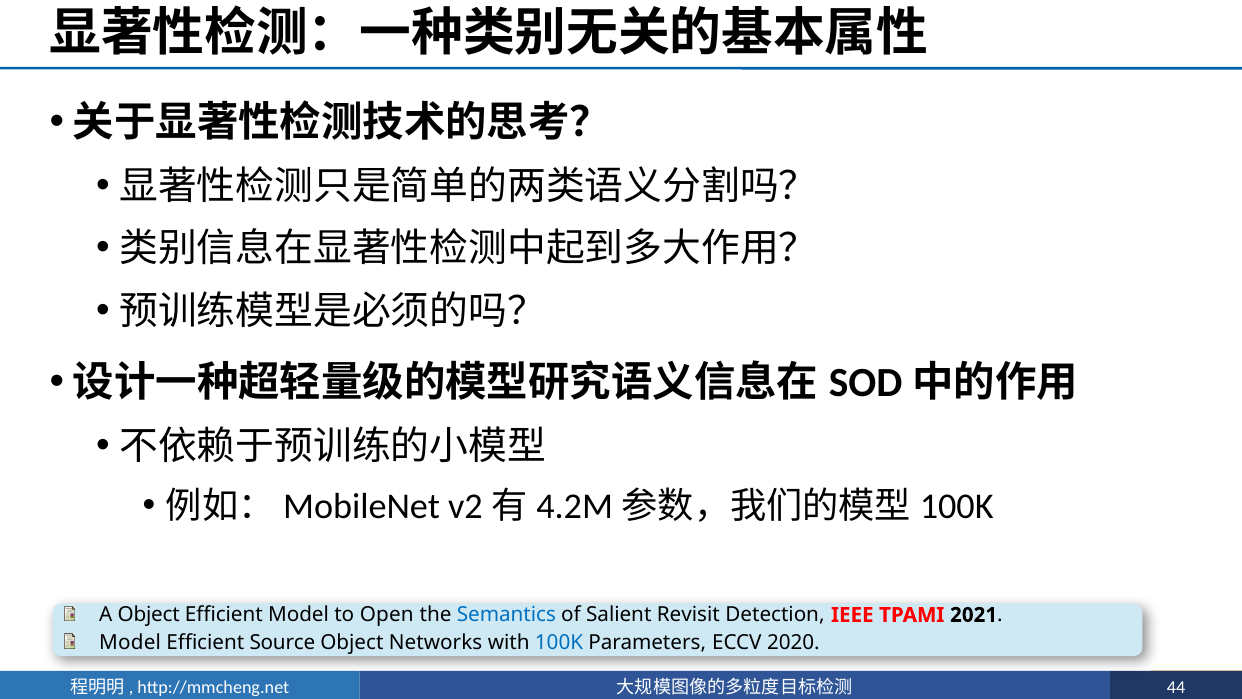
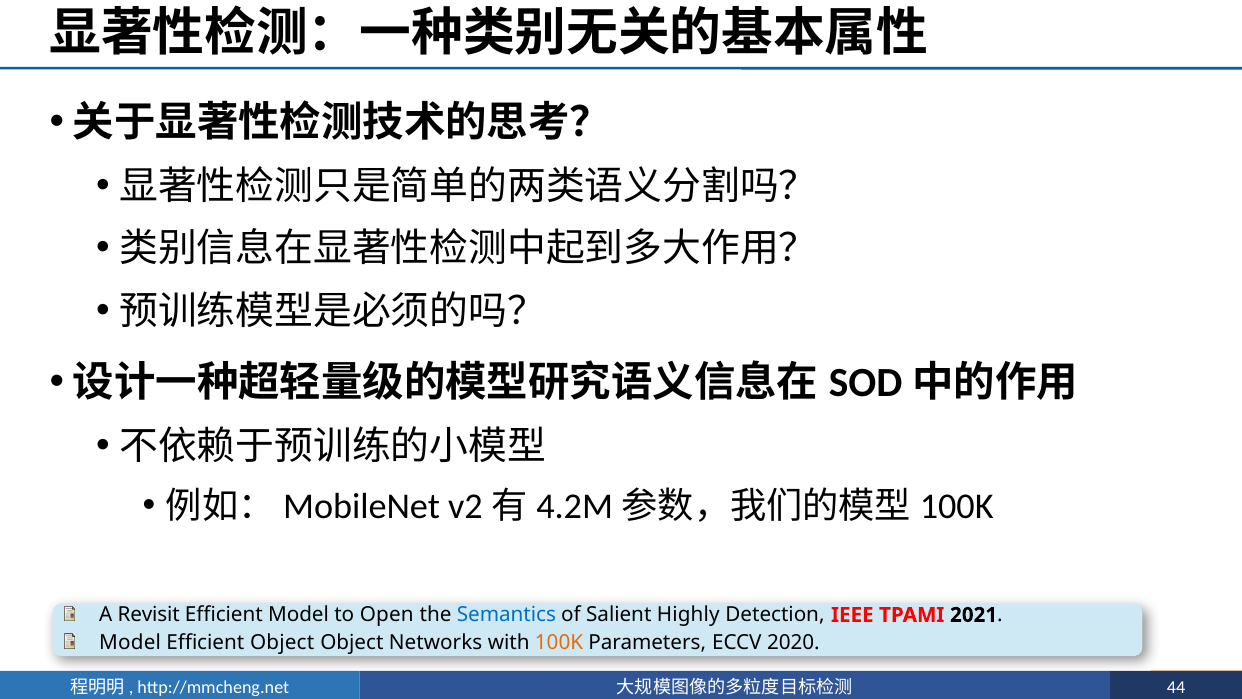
A Object: Object -> Revisit (149, 615)
Revisit: Revisit -> Highly (688, 615)
Efficient Source: Source -> Object (282, 642)
100K colour: blue -> orange (559, 642)
